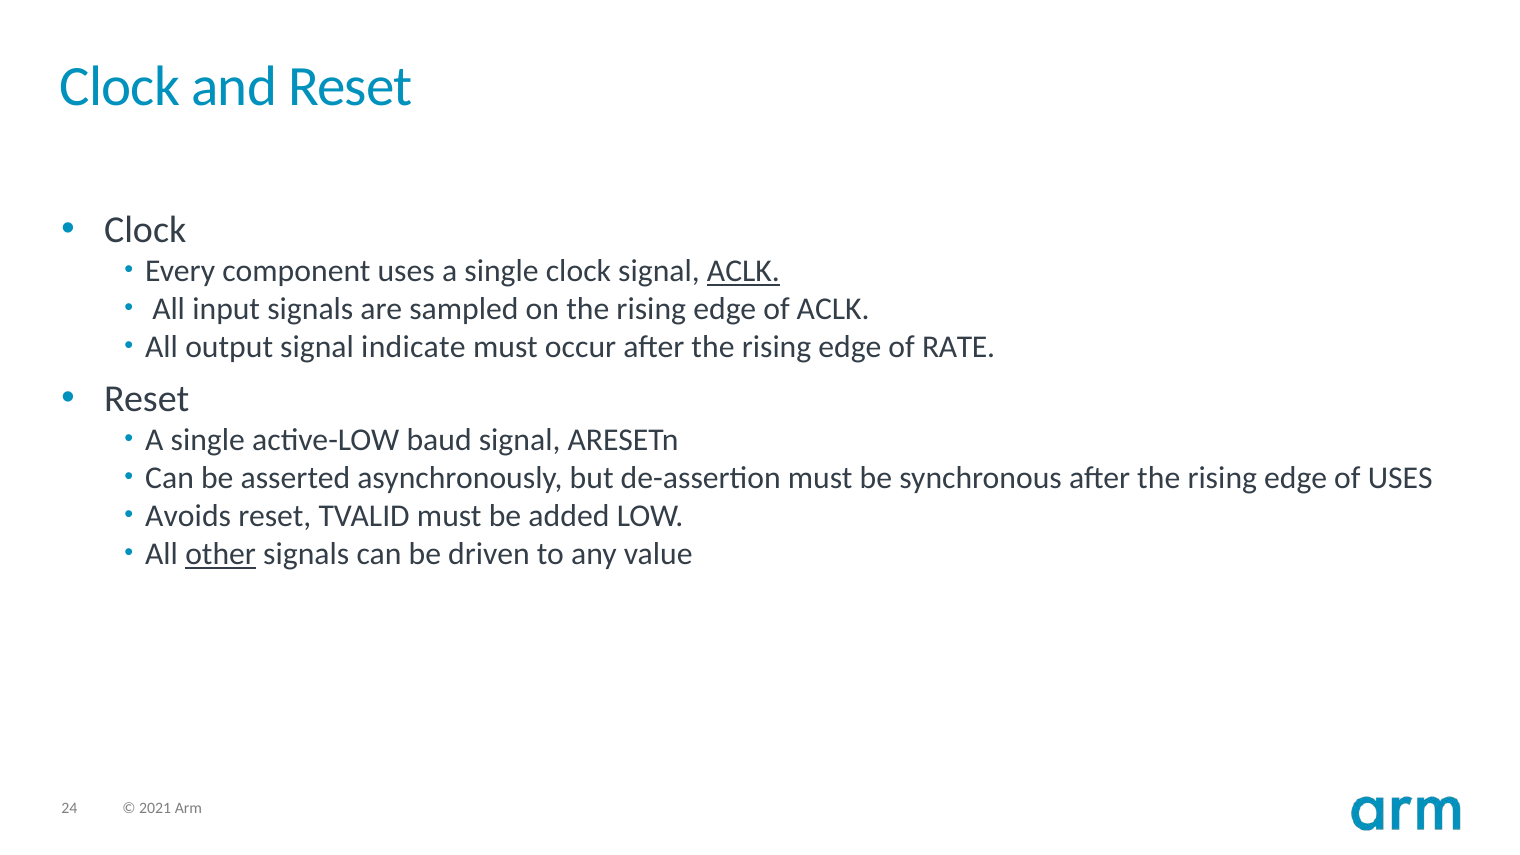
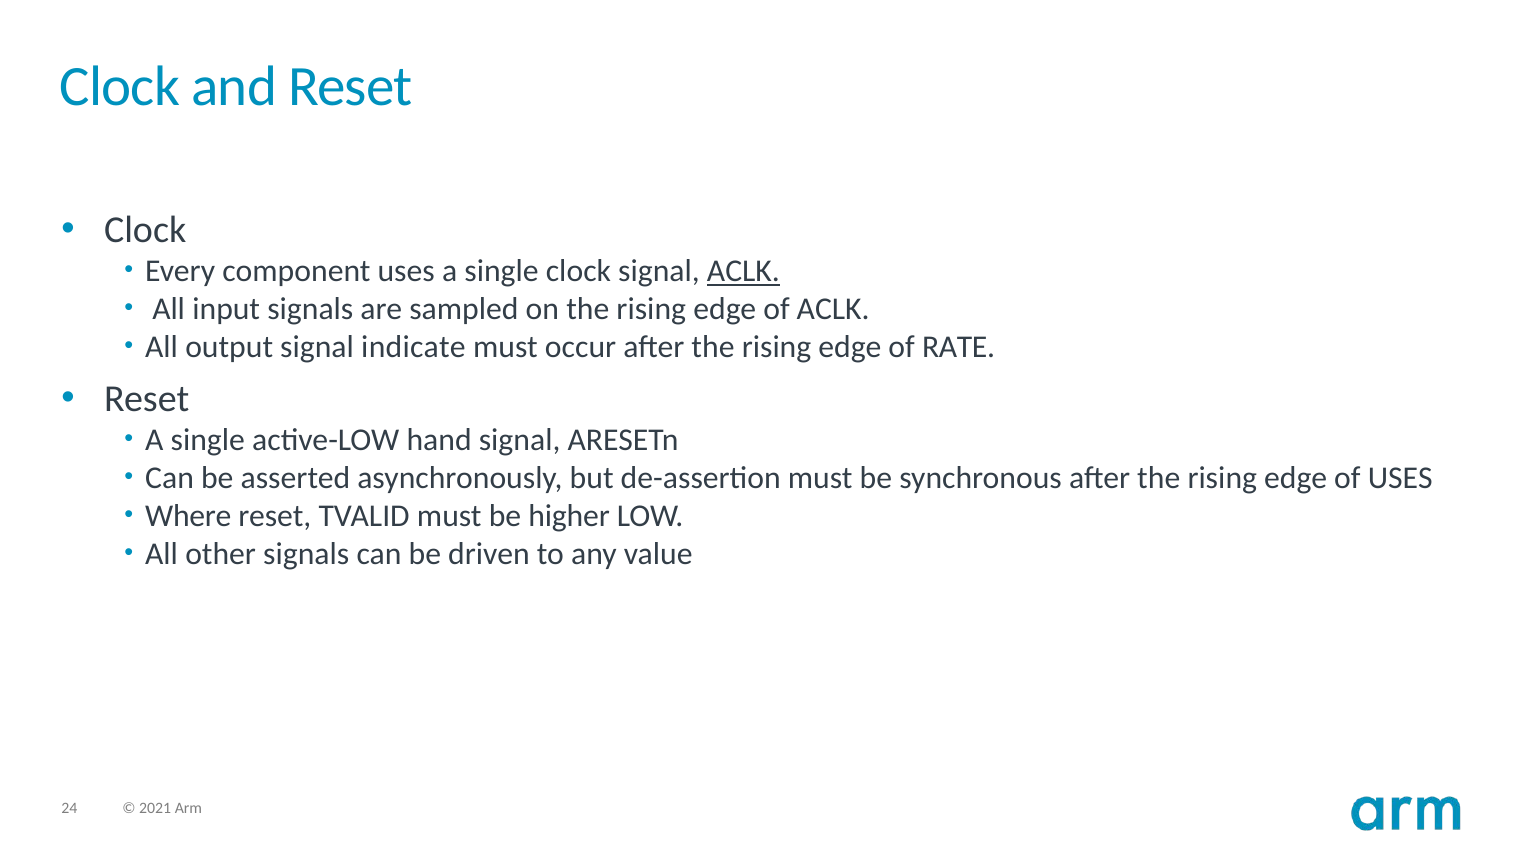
baud: baud -> hand (439, 440)
Avoids: Avoids -> Where (188, 516)
added: added -> higher (569, 516)
other underline: present -> none (221, 554)
